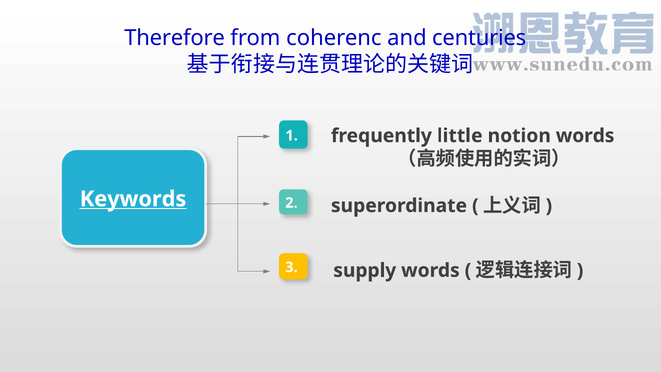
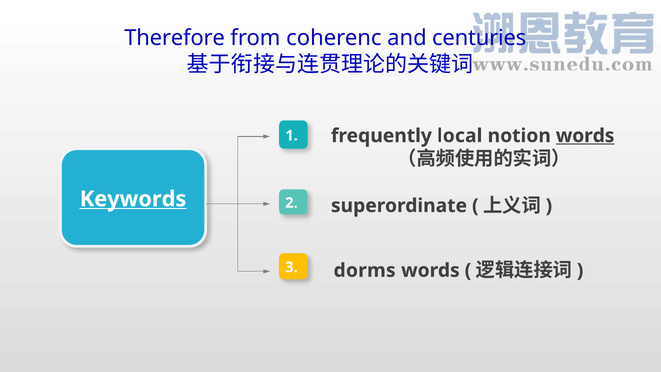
little: little -> local (460, 136)
words underline: none -> present (585, 136)
supply: supply -> dorms (365, 270)
